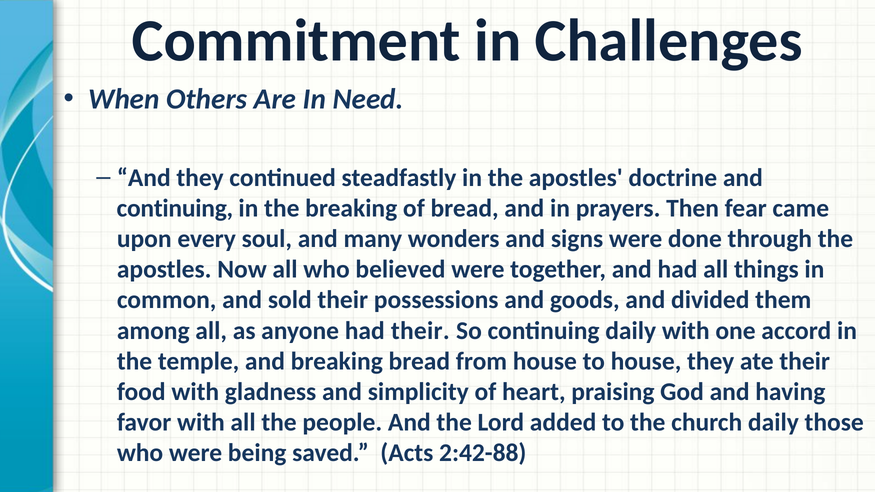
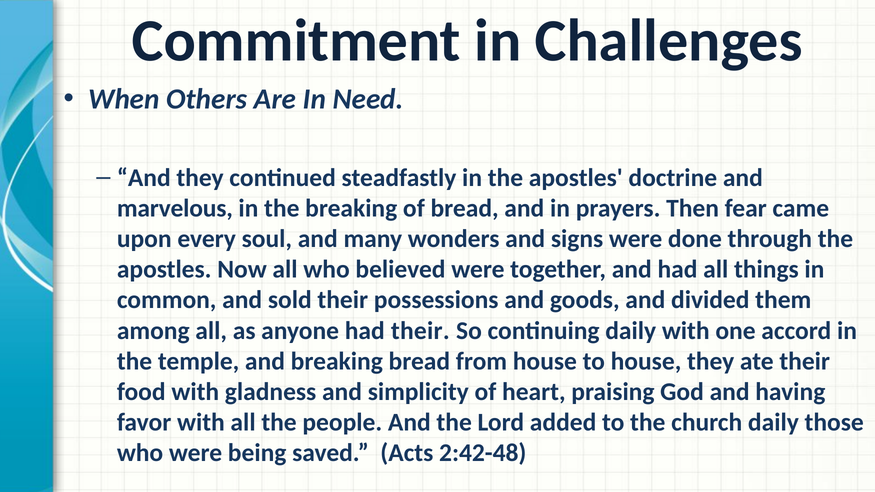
continuing: continuing -> marvelous (175, 208)
2:42-88: 2:42-88 -> 2:42-48 (483, 453)
